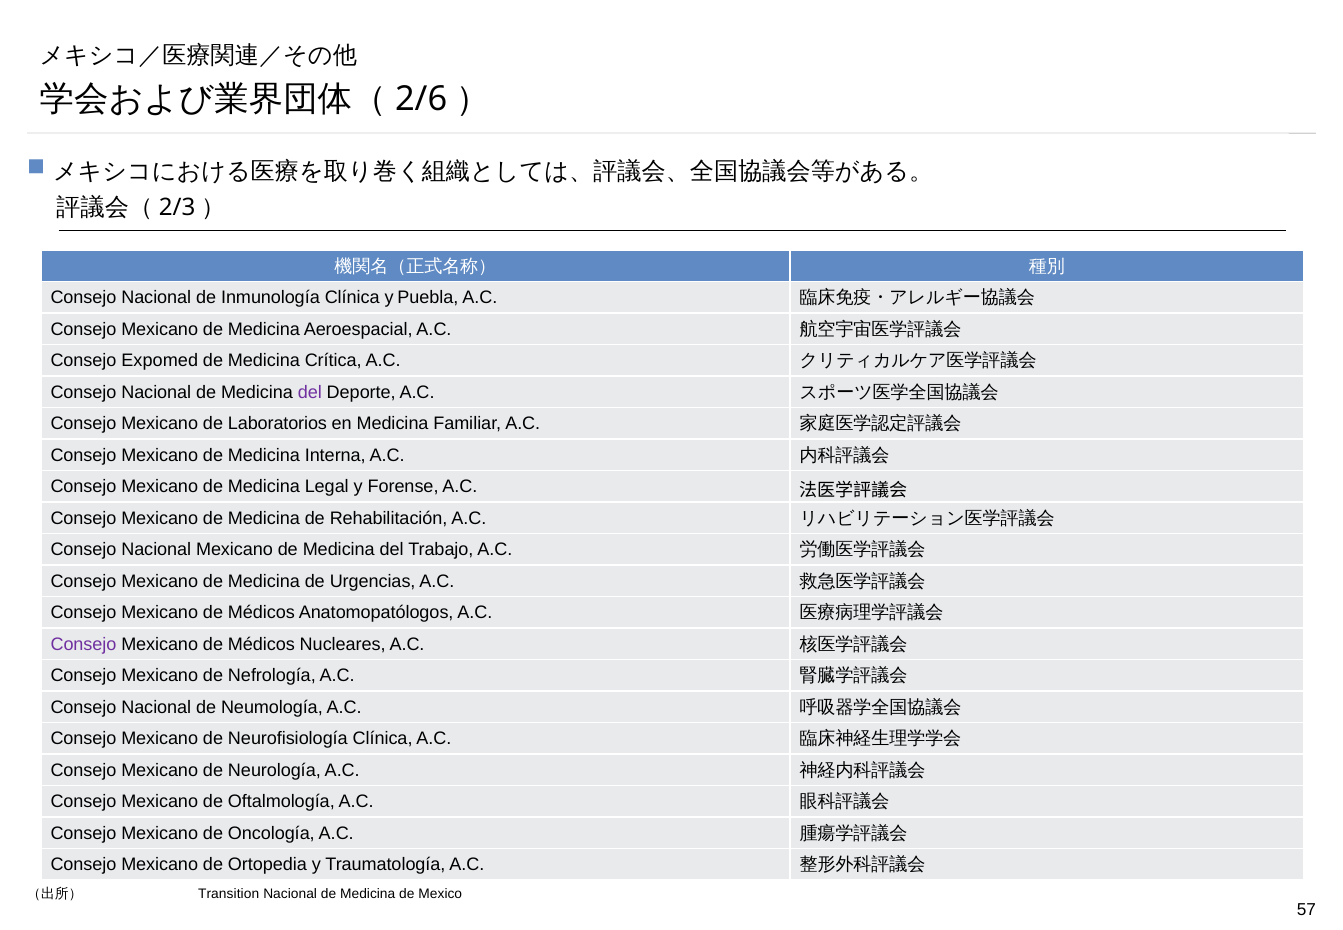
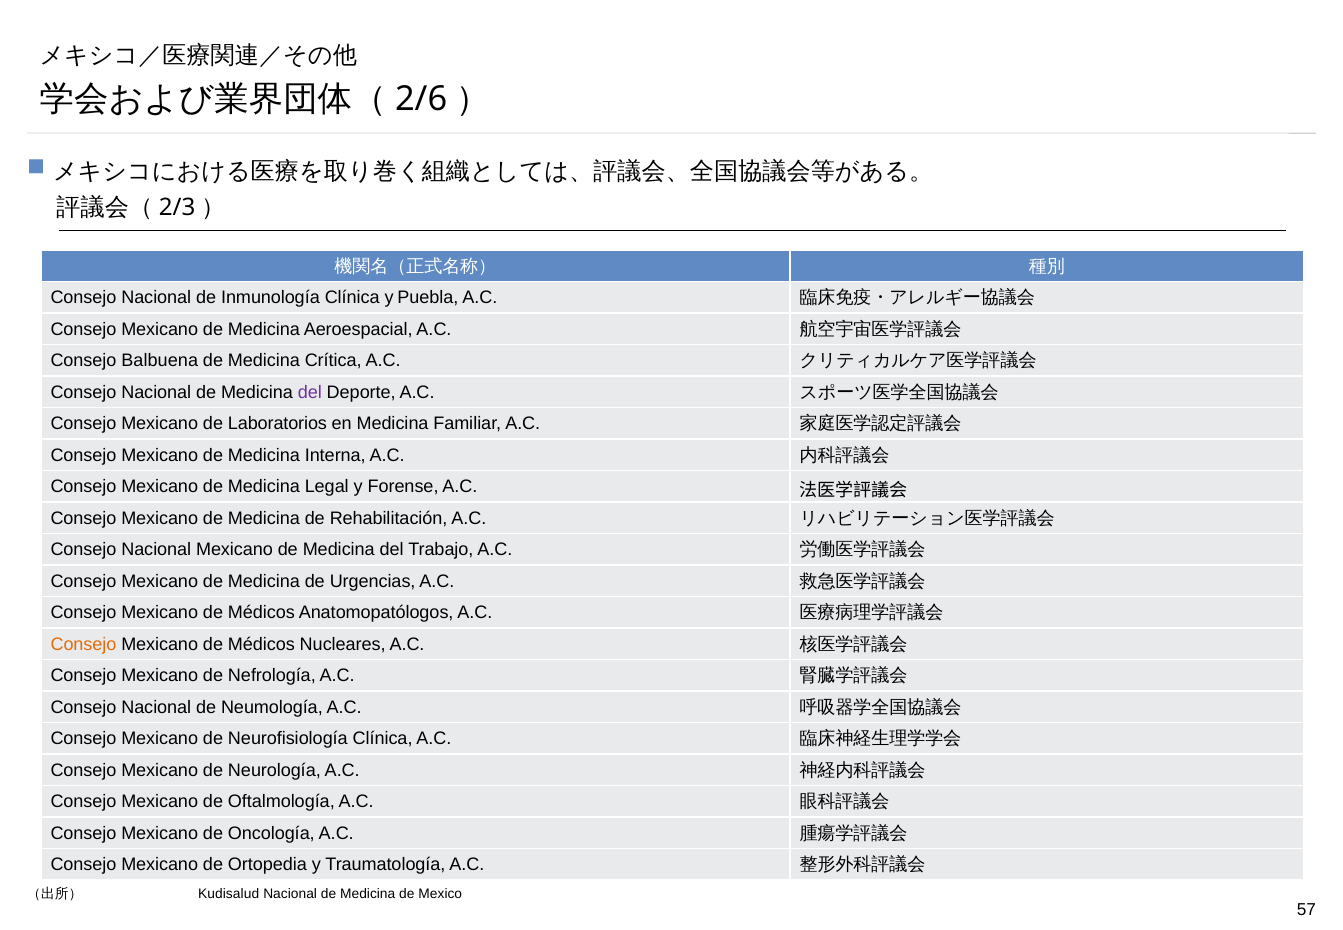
Expomed: Expomed -> Balbuena (160, 361)
Consejo colour: purple -> orange (83, 644)
Transition: Transition -> Kudisalud (229, 894)
